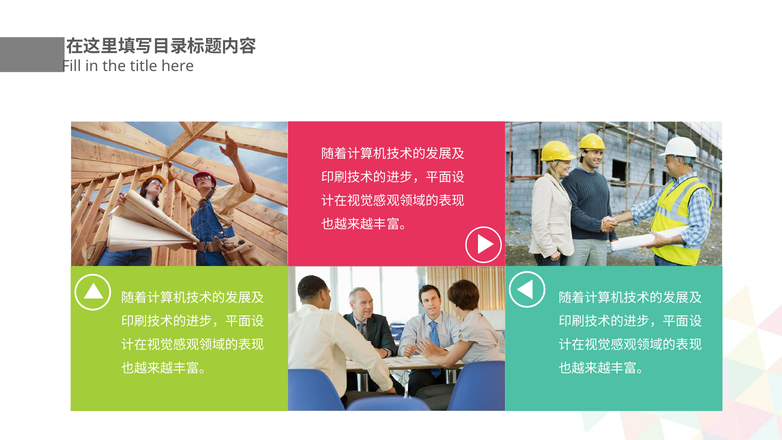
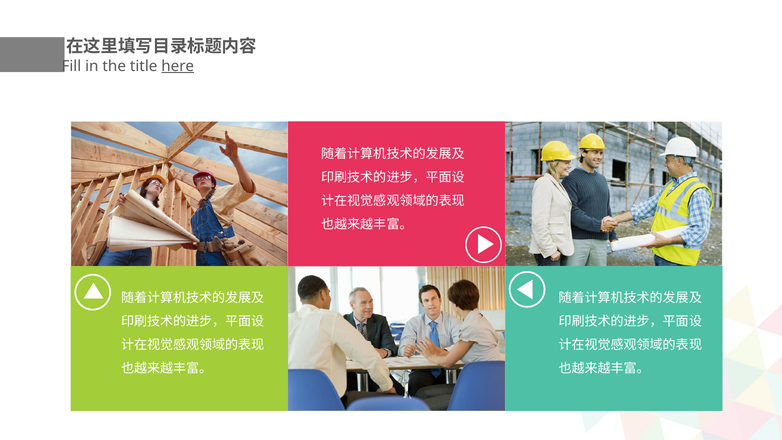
here underline: none -> present (178, 66)
